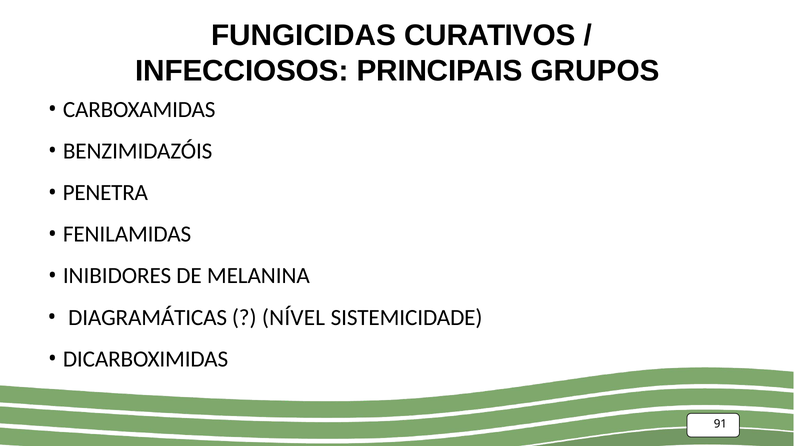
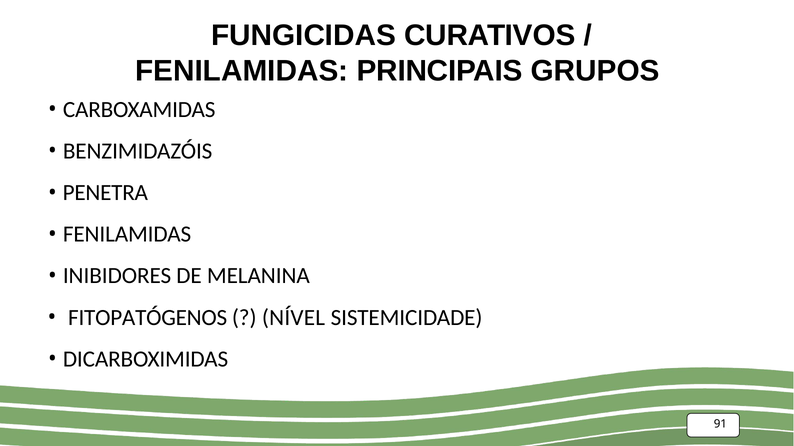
INFECCIOSOS: INFECCIOSOS -> FENILAMIDAS (242, 71)
DIAGRAMÁTICAS: DIAGRAMÁTICAS -> FITOPATÓGENOS (148, 318)
